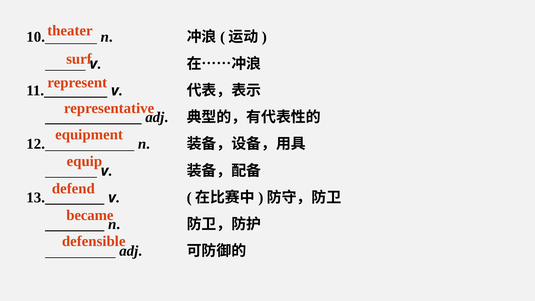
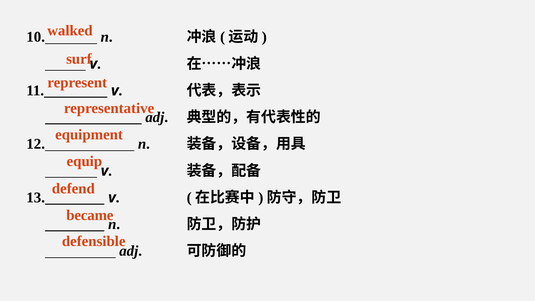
theater: theater -> walked (70, 31)
